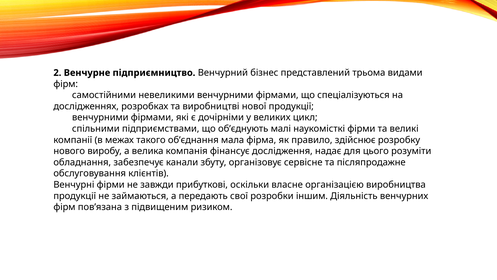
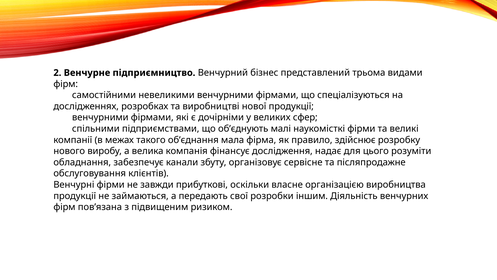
цикл: цикл -> сфер (305, 117)
